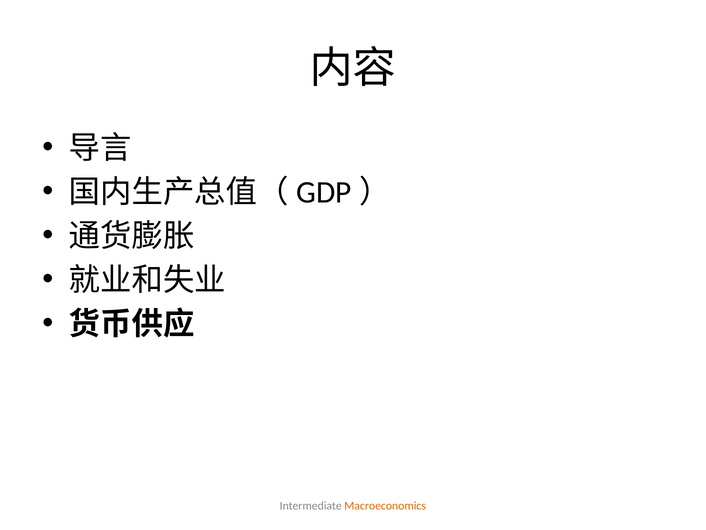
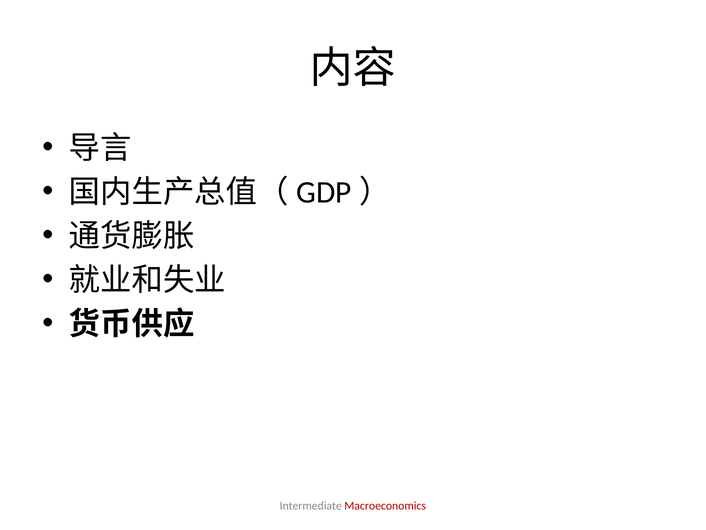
Macroeconomics colour: orange -> red (385, 506)
